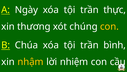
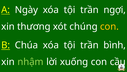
thực: thực -> ngợi (115, 10)
nhậm colour: yellow -> light green (30, 61)
nhiệm: nhiệm -> xuống (74, 61)
